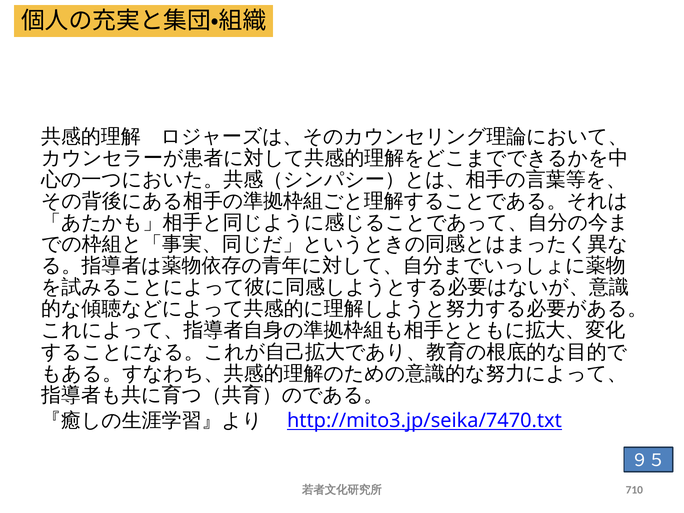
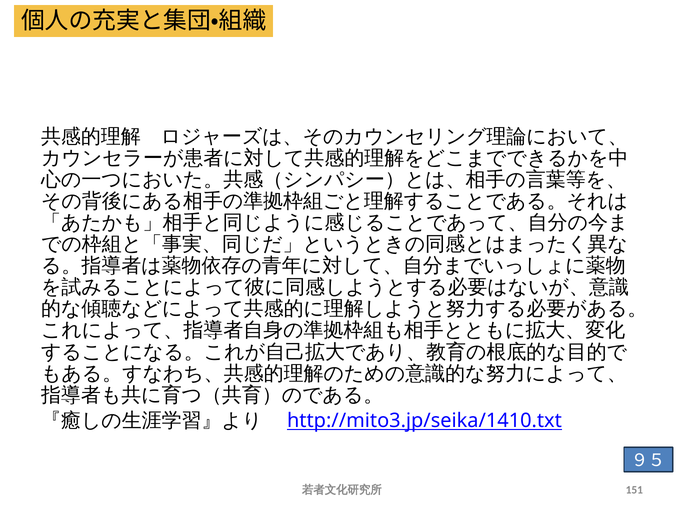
http://mito3.jp/seika/7470.txt: http://mito3.jp/seika/7470.txt -> http://mito3.jp/seika/1410.txt (424, 421)
710: 710 -> 151 (634, 490)
